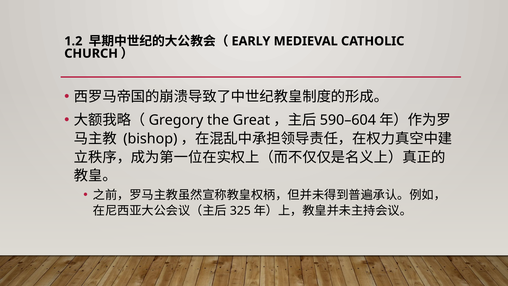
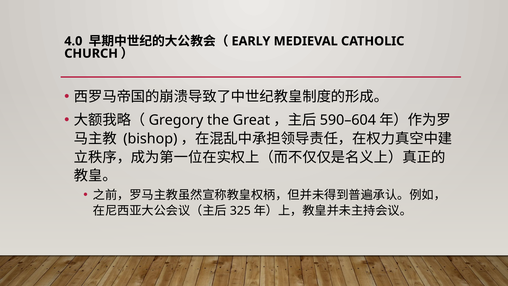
1.2: 1.2 -> 4.0 (73, 41)
